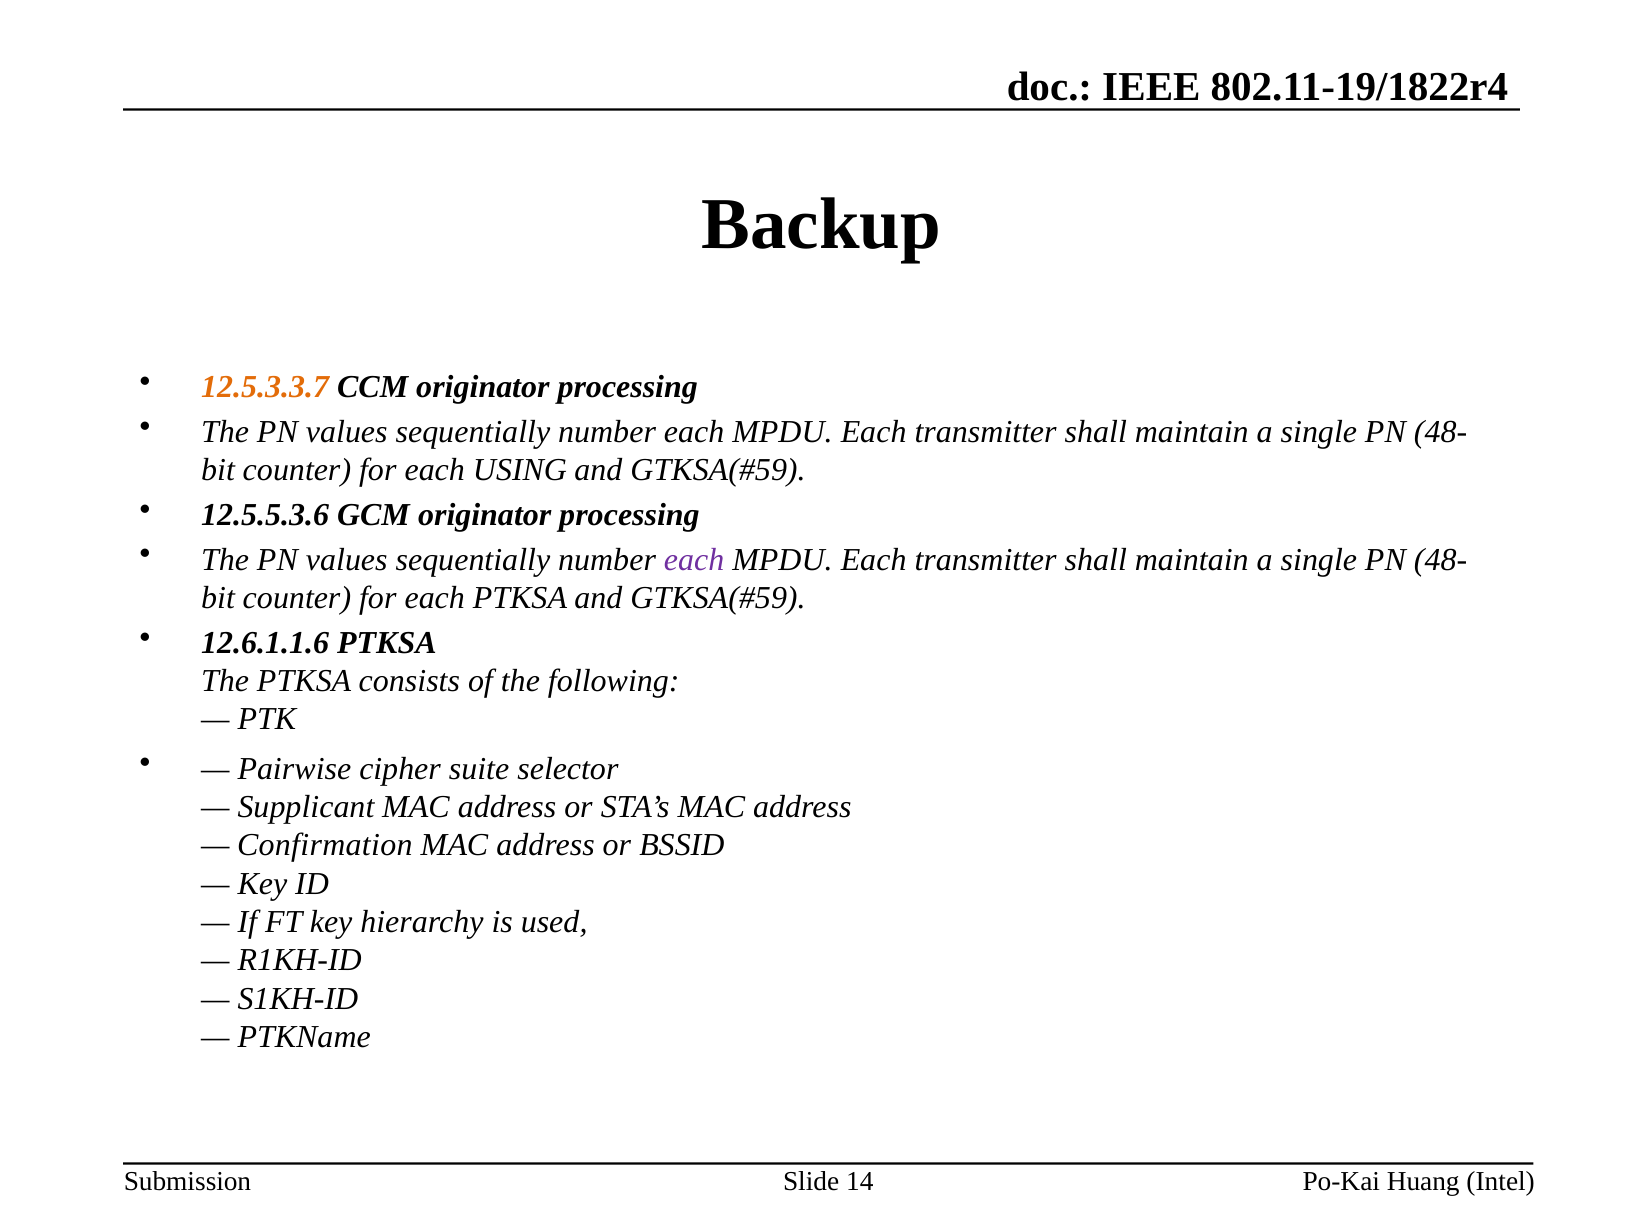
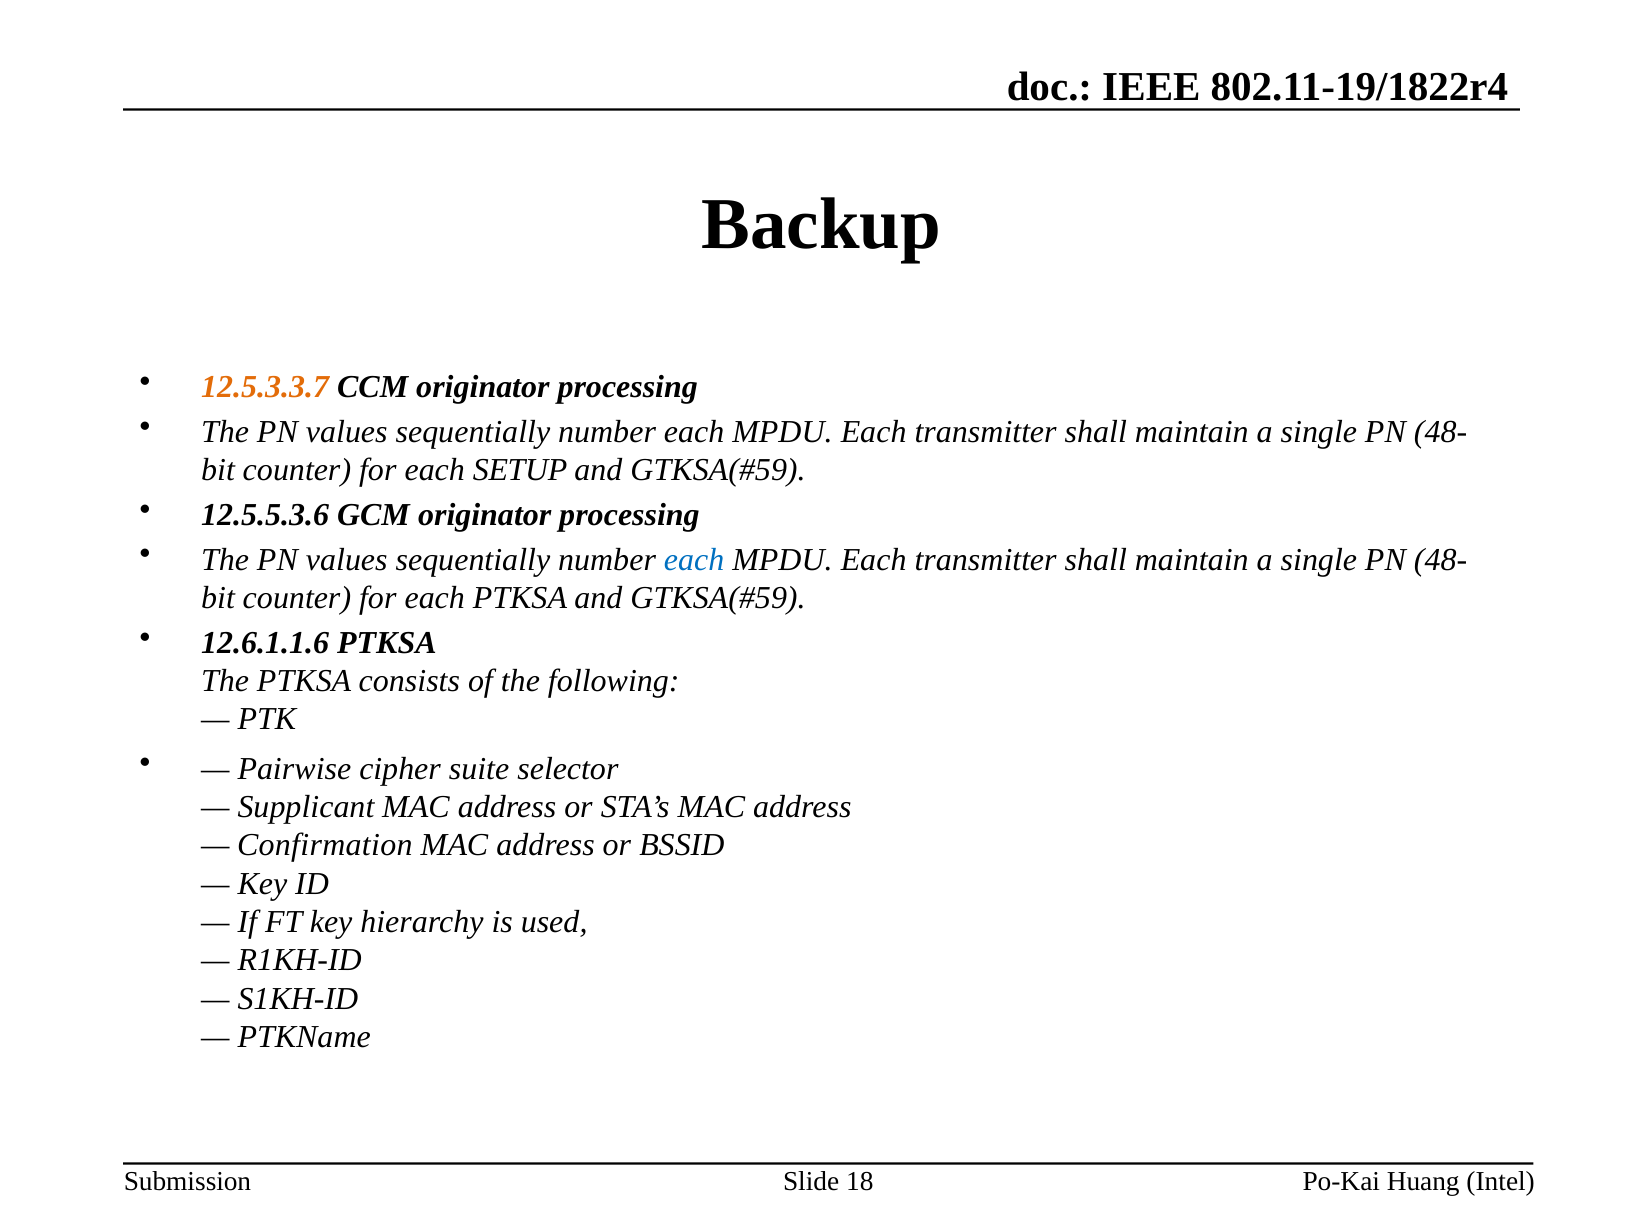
USING: USING -> SETUP (520, 470)
each colour: purple -> blue (694, 560)
14: 14 -> 18 (860, 1182)
